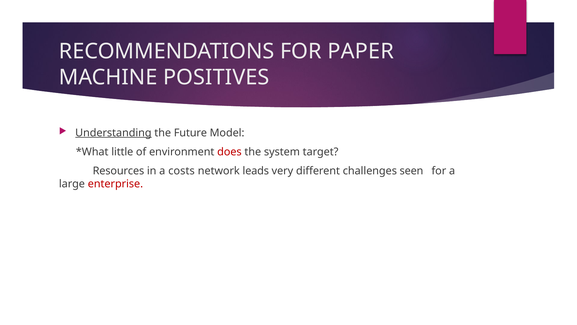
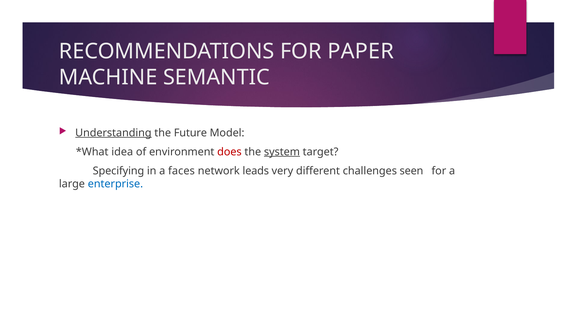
POSITIVES: POSITIVES -> SEMANTIC (216, 77)
little: little -> idea (122, 152)
system underline: none -> present (282, 152)
Resources: Resources -> Specifying (118, 171)
costs: costs -> faces (181, 171)
enterprise colour: red -> blue (115, 184)
